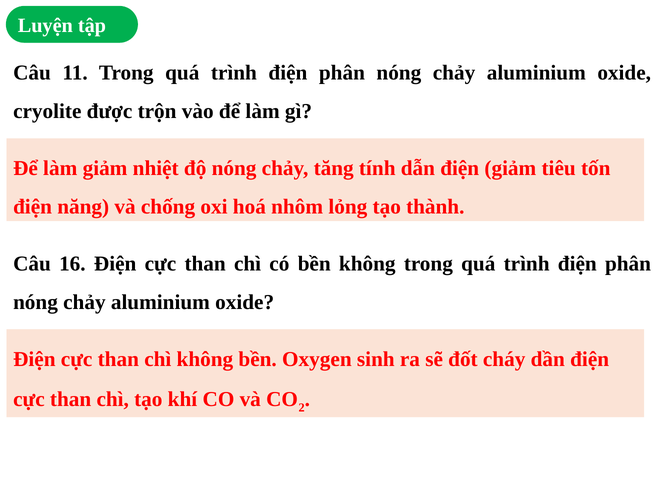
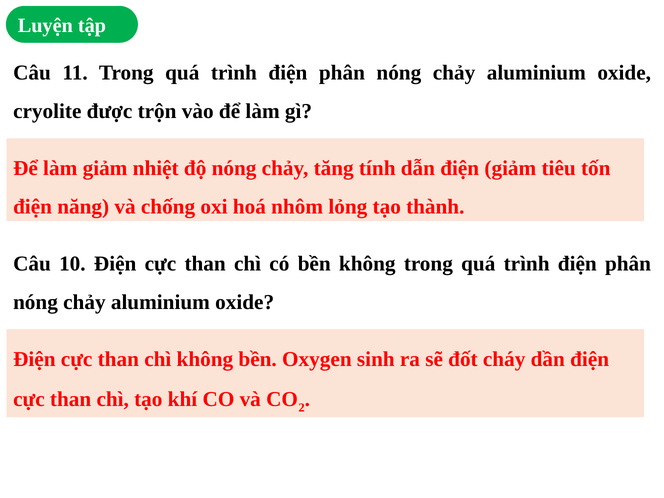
16: 16 -> 10 (72, 264)
